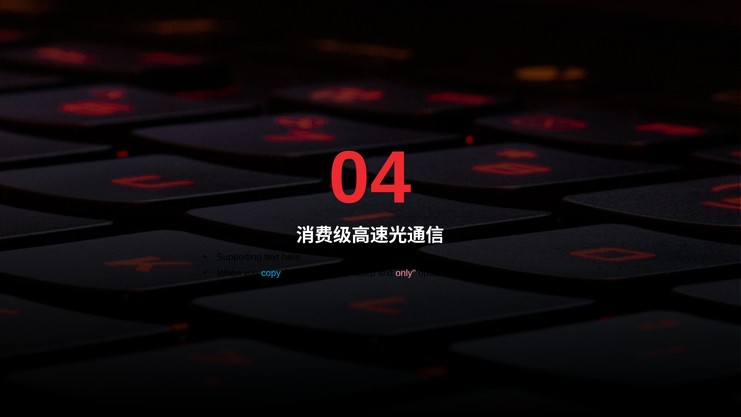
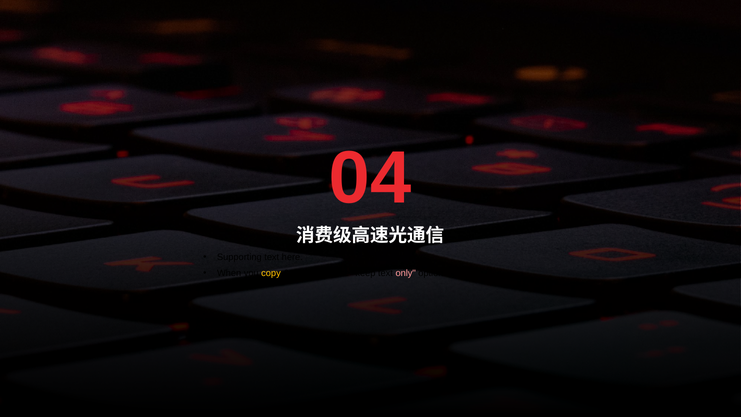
copy colour: light blue -> yellow (271, 273)
